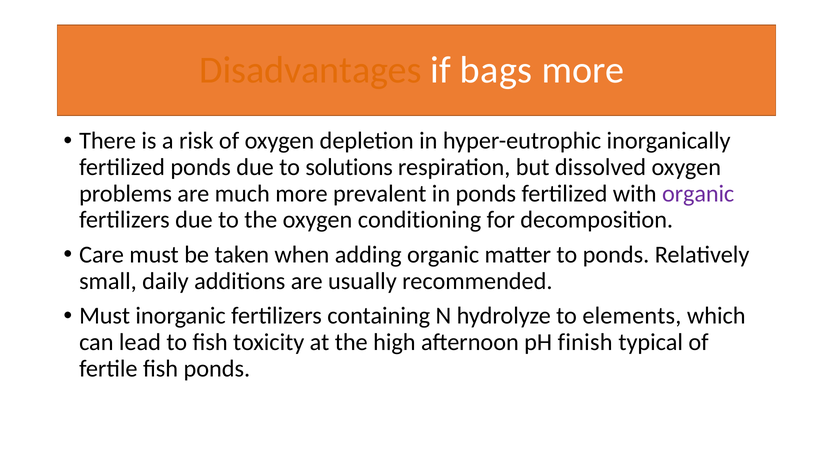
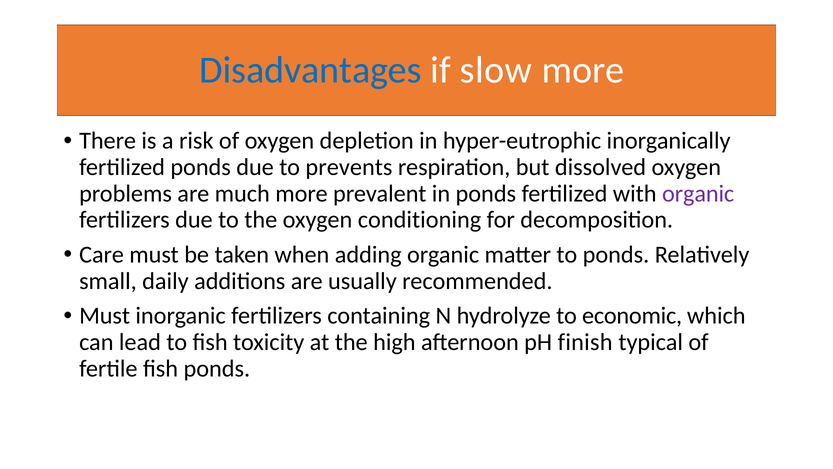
Disadvantages colour: orange -> blue (311, 70)
bags: bags -> slow (496, 70)
solutions: solutions -> prevents (349, 167)
elements: elements -> economic (632, 316)
